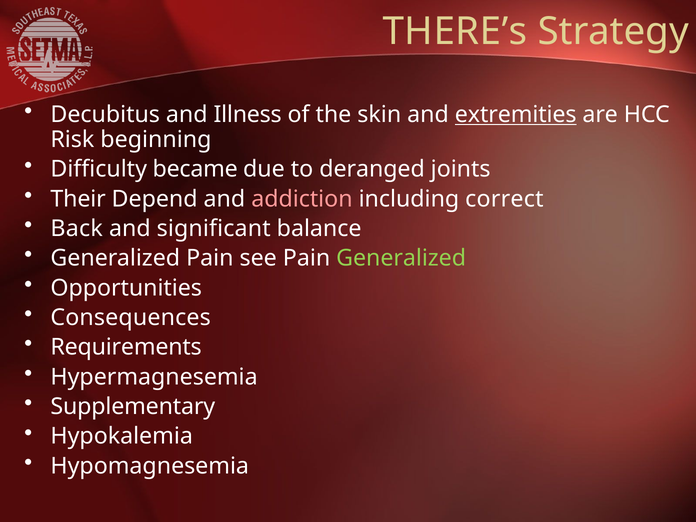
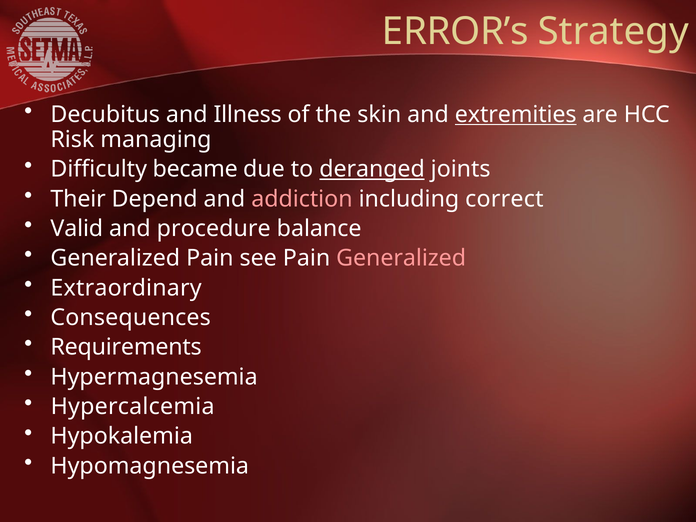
THERE’s: THERE’s -> ERROR’s (455, 32)
beginning: beginning -> managing (156, 140)
deranged underline: none -> present (372, 169)
Back: Back -> Valid (77, 229)
significant: significant -> procedure (214, 229)
Generalized colour: light green -> pink (401, 258)
Opportunities: Opportunities -> Extraordinary (126, 288)
Supplementary: Supplementary -> Hypercalcemia (133, 407)
